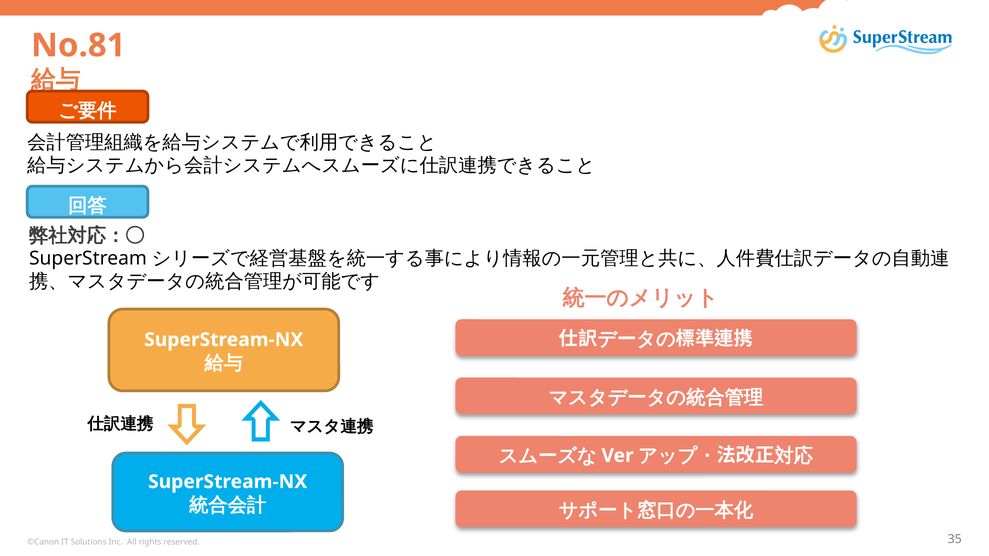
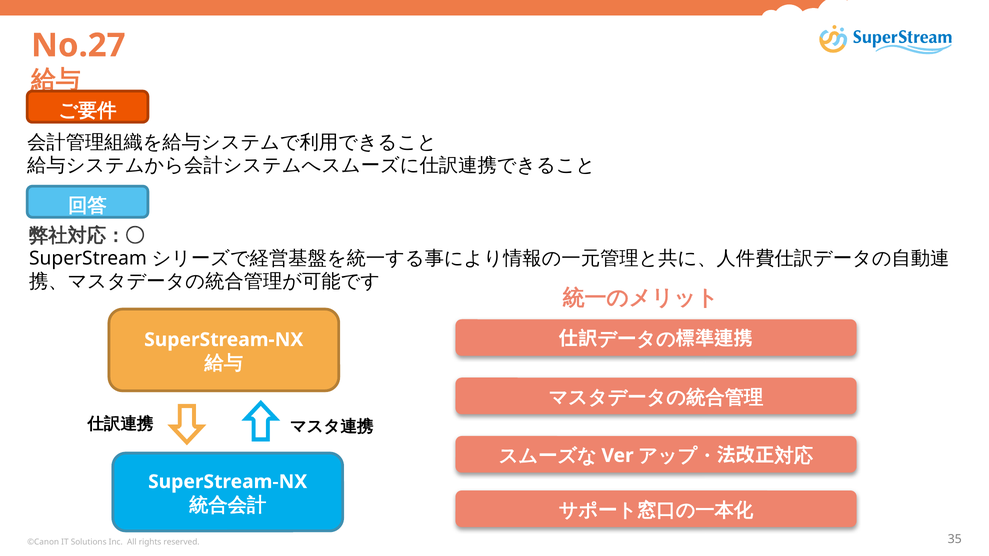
No.81: No.81 -> No.27 (78, 45)
